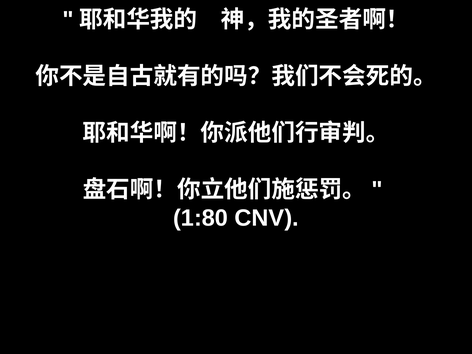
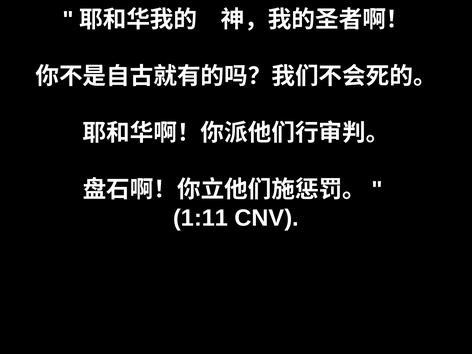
1:80: 1:80 -> 1:11 (201, 218)
